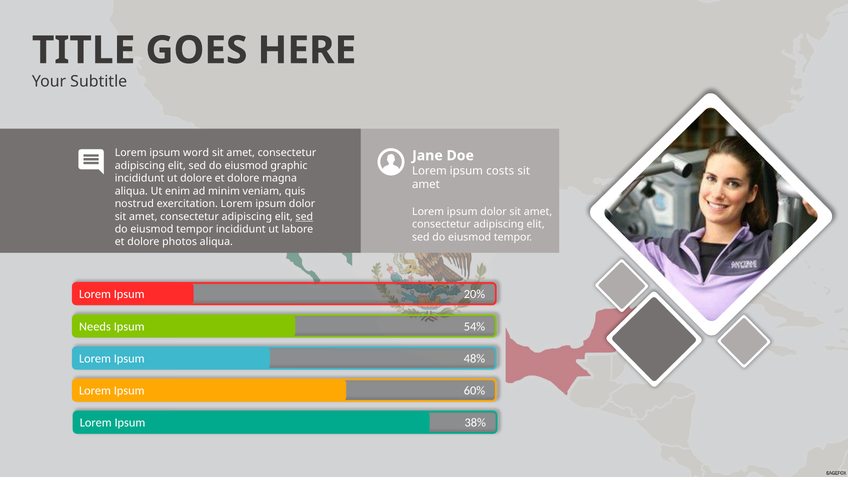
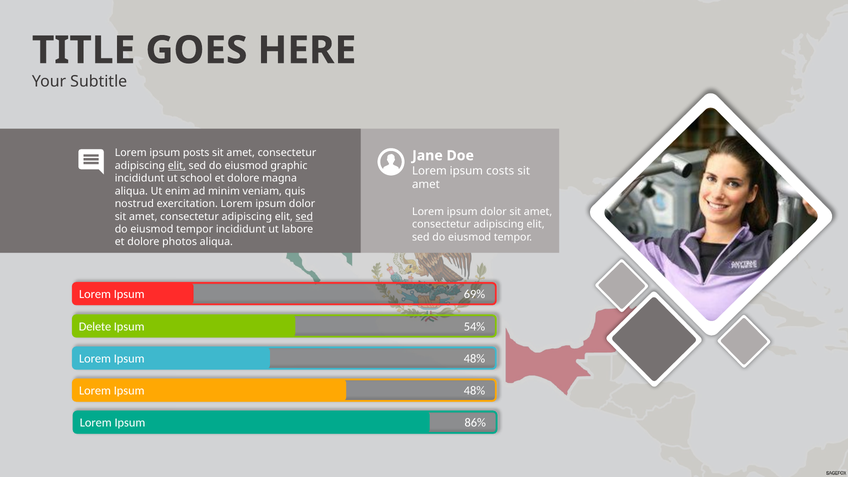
word: word -> posts (196, 153)
elit underline: none -> present (177, 166)
ut dolore: dolore -> school (196, 178)
20%: 20% -> 69% (475, 294)
Needs: Needs -> Delete (95, 327)
60%: 60% -> 48% (475, 391)
38%: 38% -> 86% (475, 423)
